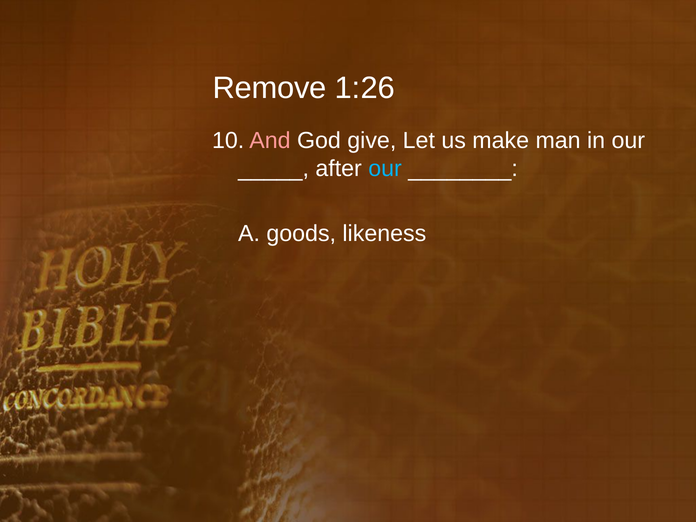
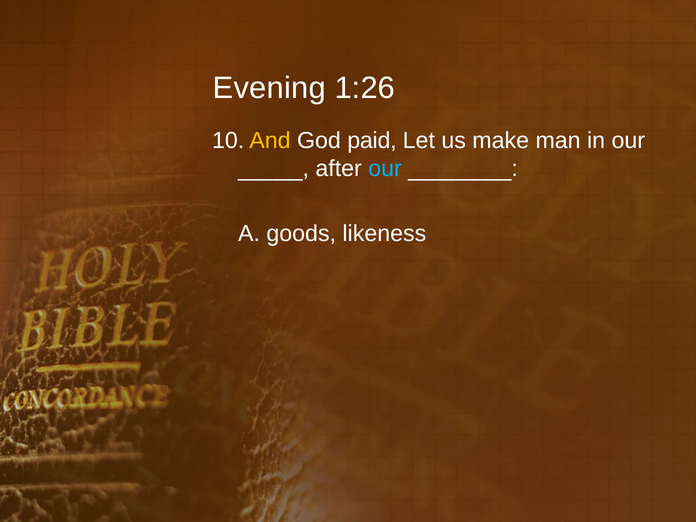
Remove: Remove -> Evening (269, 88)
And colour: pink -> yellow (270, 141)
give: give -> paid (372, 141)
